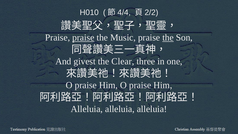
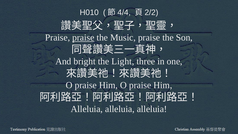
the underline: present -> none (168, 38)
givest: givest -> bright (85, 61)
Clear: Clear -> Light (123, 61)
